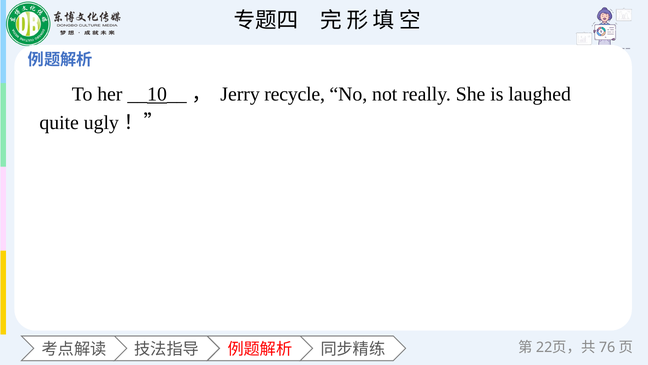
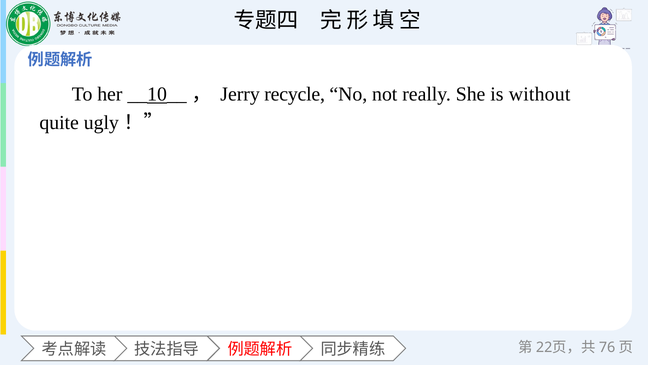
laughed: laughed -> without (540, 94)
